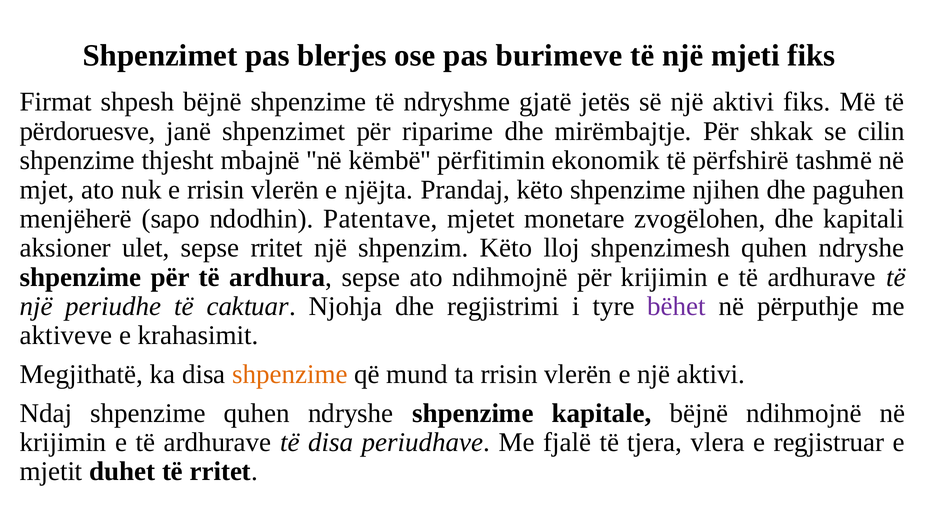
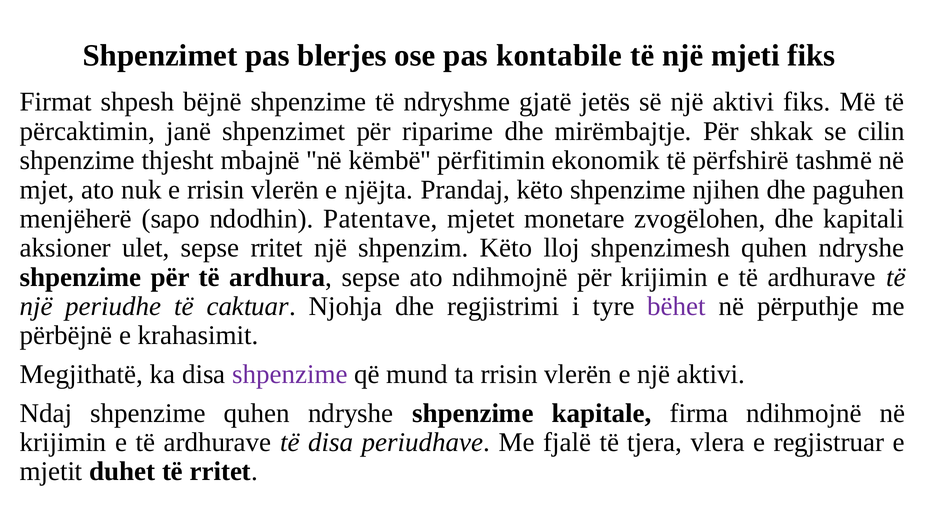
burimeve: burimeve -> kontabile (559, 56)
përdoruesve: përdoruesve -> përcaktimin (87, 131)
aktiveve: aktiveve -> përbëjnë (66, 336)
shpenzime colour: orange -> purple (290, 375)
kapitale bëjnë: bëjnë -> firma (699, 414)
